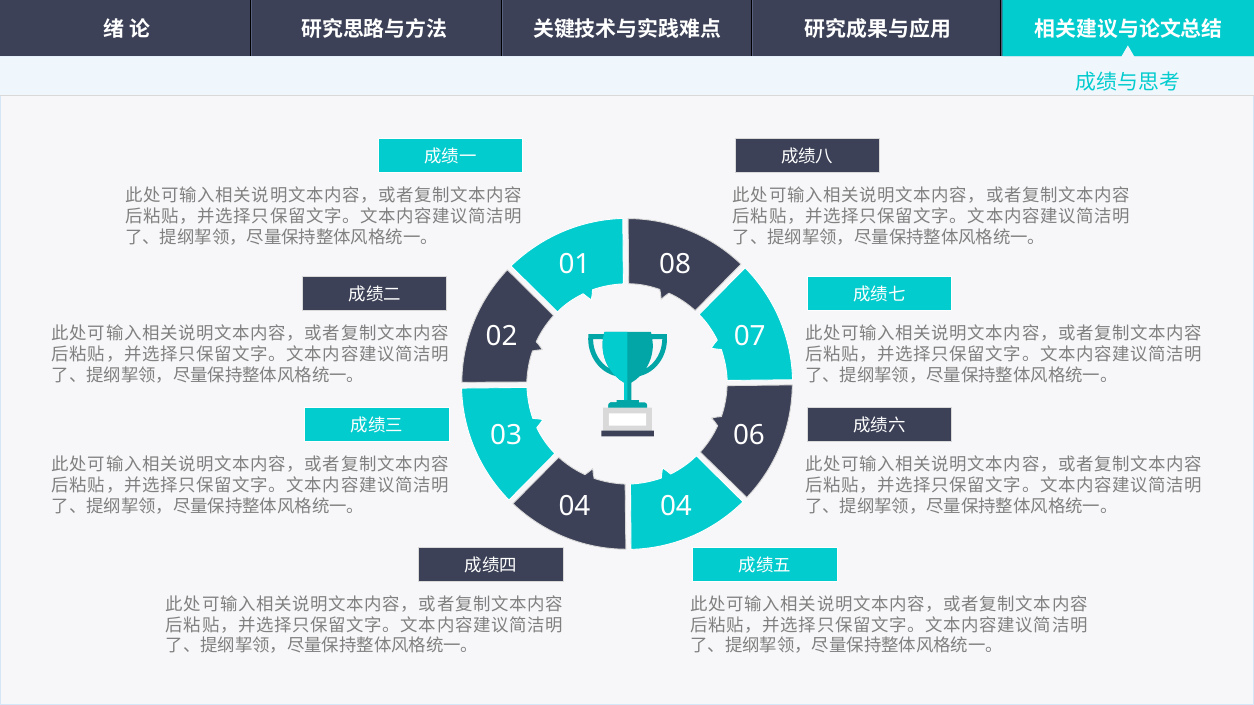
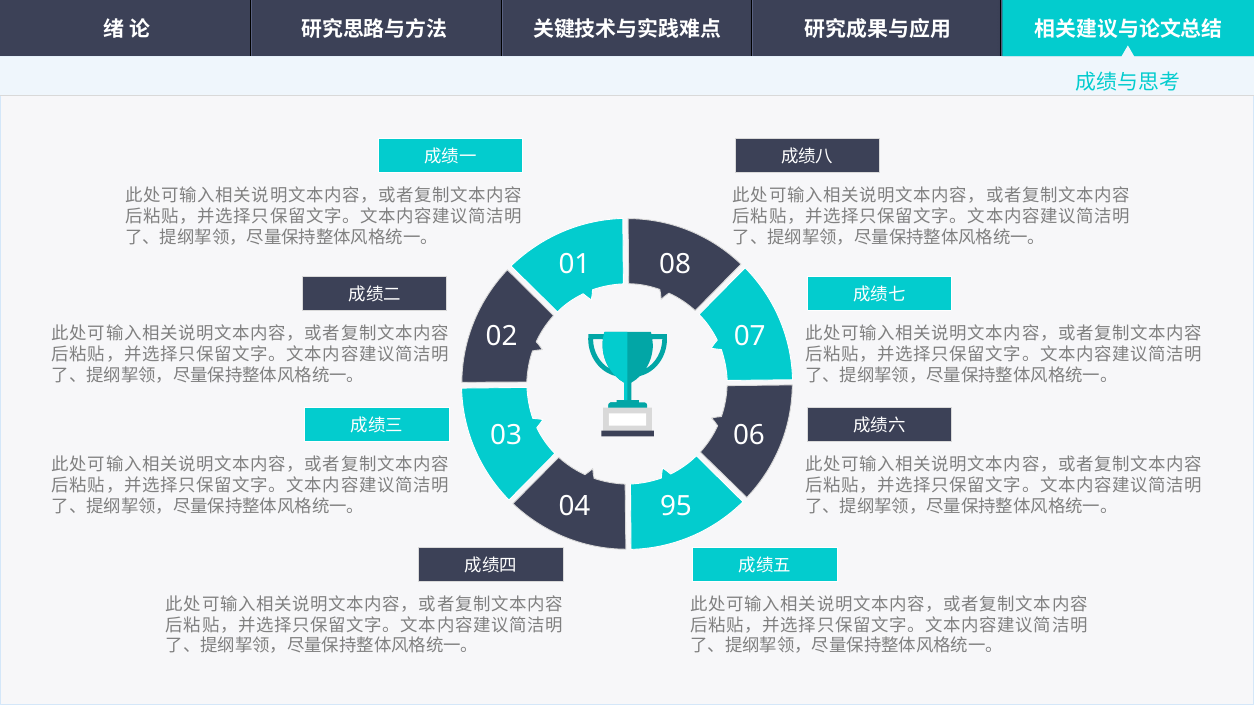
04 04: 04 -> 95 (676, 507)
